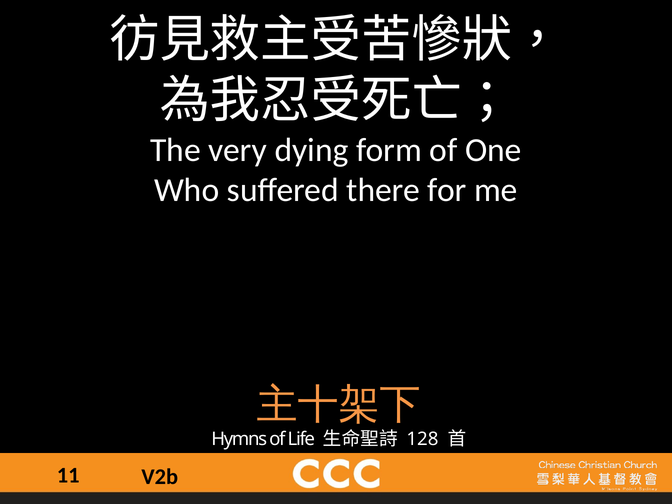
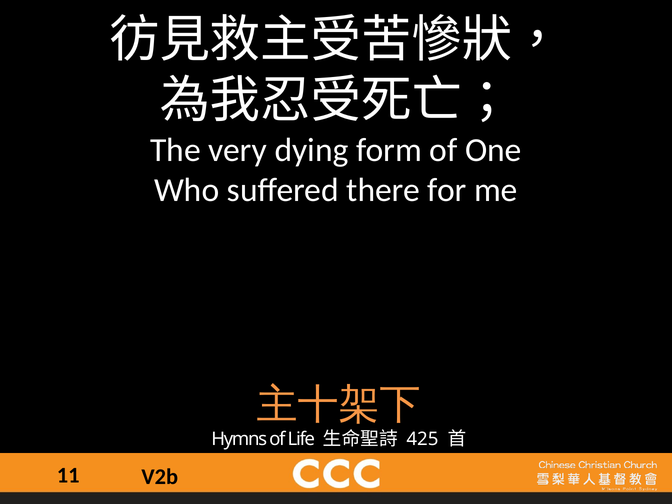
128: 128 -> 425 (422, 439)
